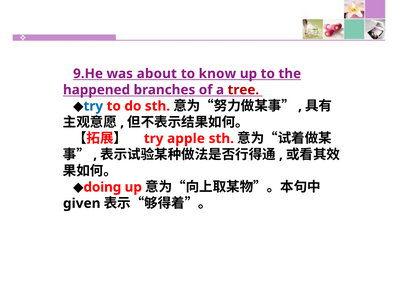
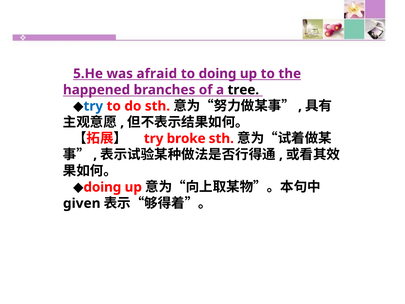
9.He: 9.He -> 5.He (88, 74)
about: about -> afraid (157, 74)
to know: know -> doing (218, 74)
tree colour: red -> black (243, 90)
apple: apple -> broke (186, 138)
